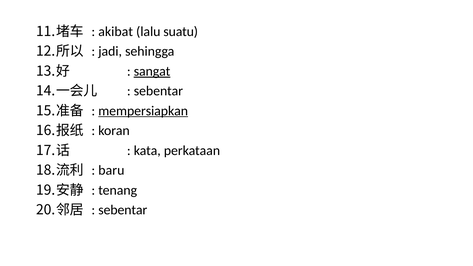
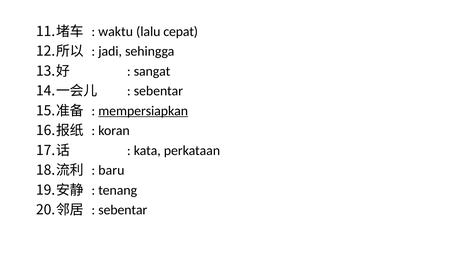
akibat: akibat -> waktu (116, 32)
suatu: suatu -> cepat (181, 32)
sangat underline: present -> none (152, 71)
